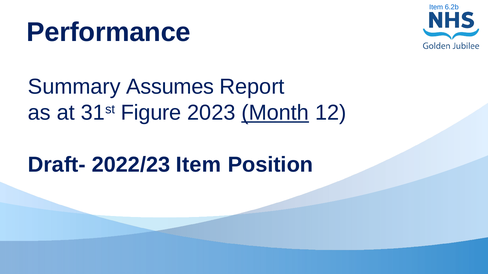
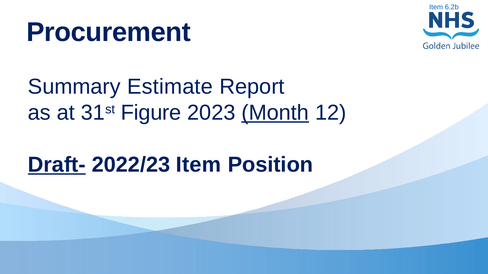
Performance: Performance -> Procurement (109, 32)
Assumes: Assumes -> Estimate (170, 87)
Draft- underline: none -> present (57, 165)
